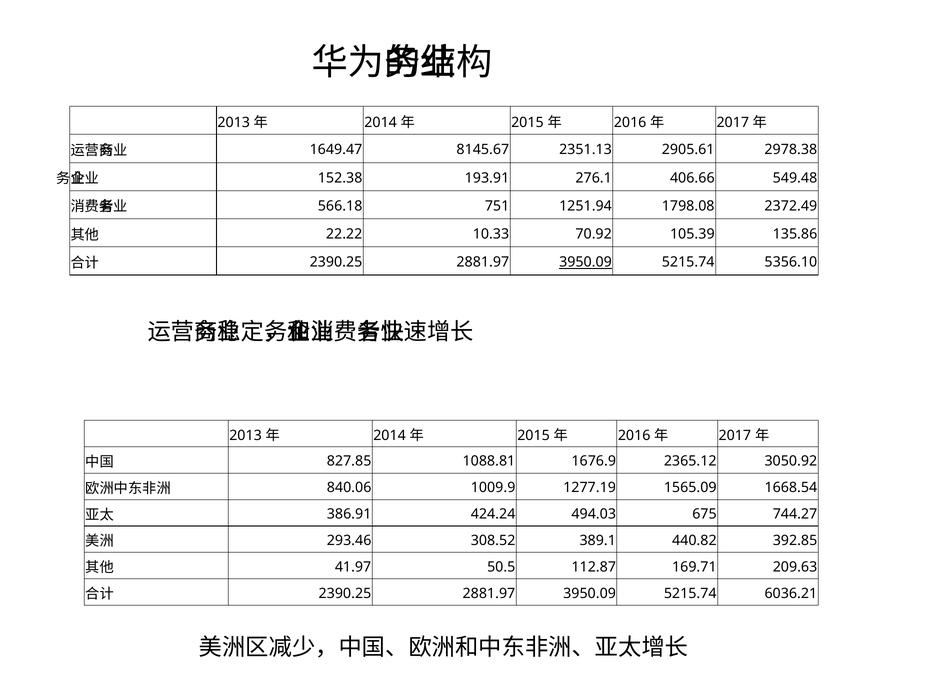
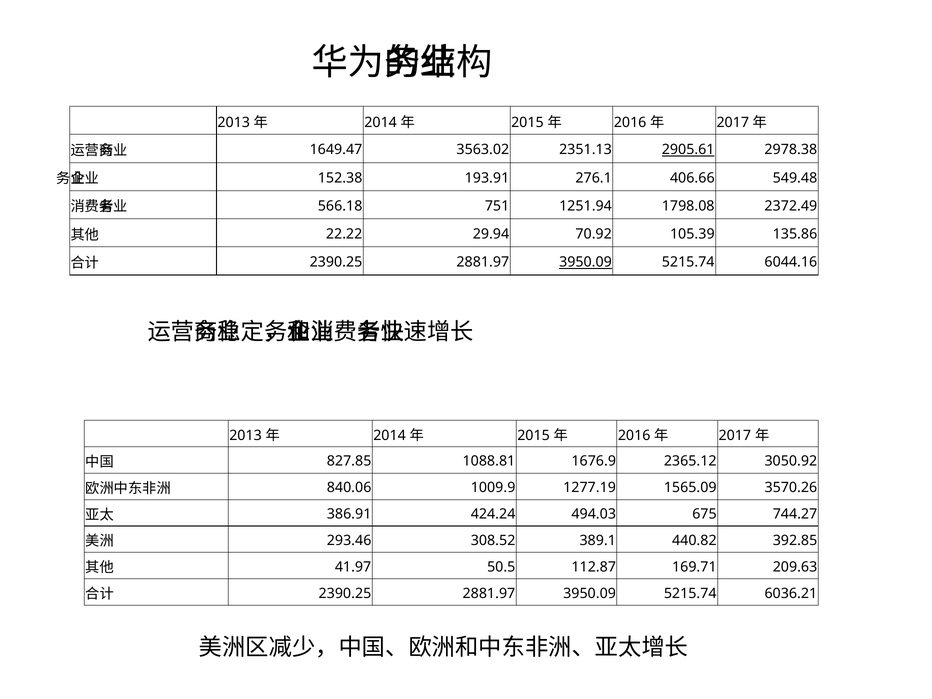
8145.67: 8145.67 -> 3563.02 (483, 150)
2905.61 underline: none -> present (688, 150)
10.33: 10.33 -> 29.94 (491, 234)
5356.10: 5356.10 -> 6044.16 (791, 262)
1668.54: 1668.54 -> 3570.26 (791, 488)
